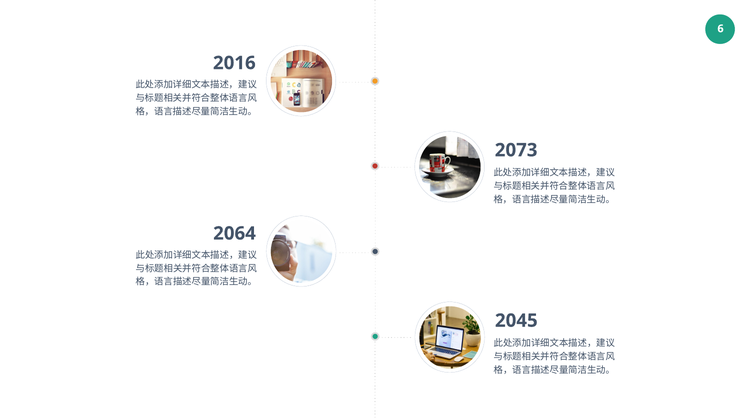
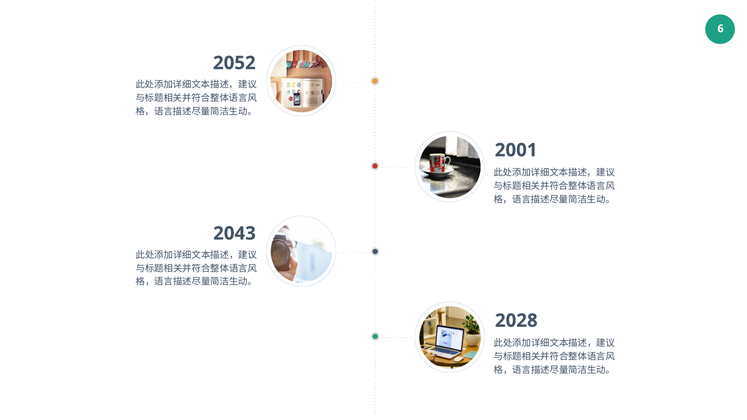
2016: 2016 -> 2052 (234, 63)
2073: 2073 -> 2001 (516, 150)
2064: 2064 -> 2043 (235, 234)
2045: 2045 -> 2028 (516, 321)
